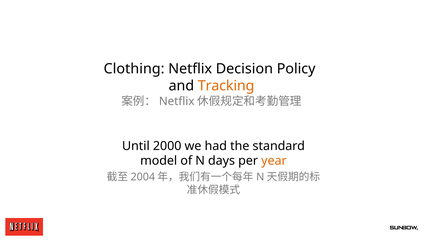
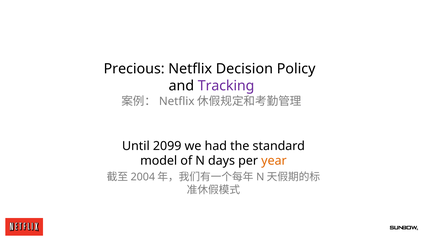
Clothing: Clothing -> Precious (134, 69)
Tracking colour: orange -> purple (226, 86)
2000: 2000 -> 2099 (167, 146)
